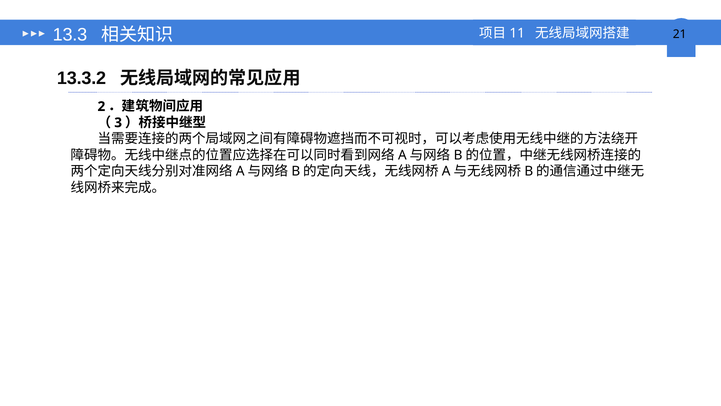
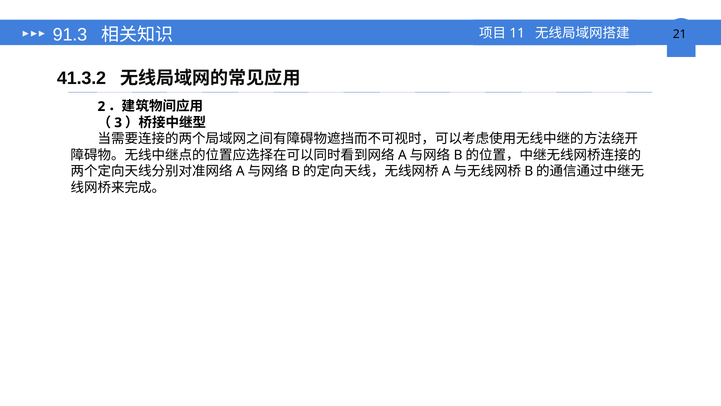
13.3: 13.3 -> 91.3 (70, 35)
13.3.2: 13.3.2 -> 41.3.2 (82, 78)
